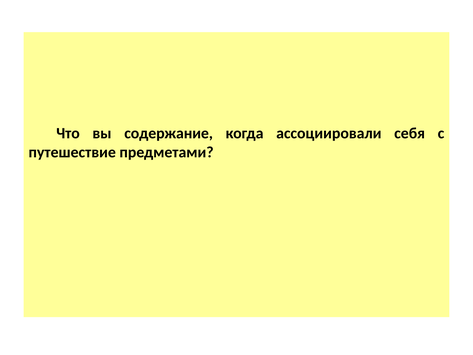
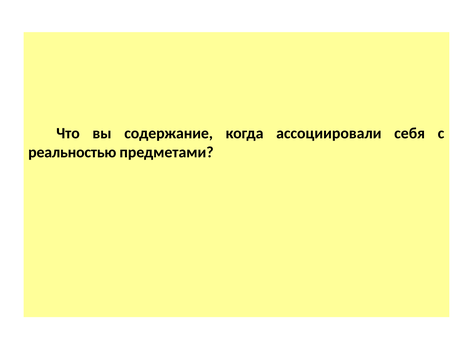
путешествие: путешествие -> реальностью (72, 152)
